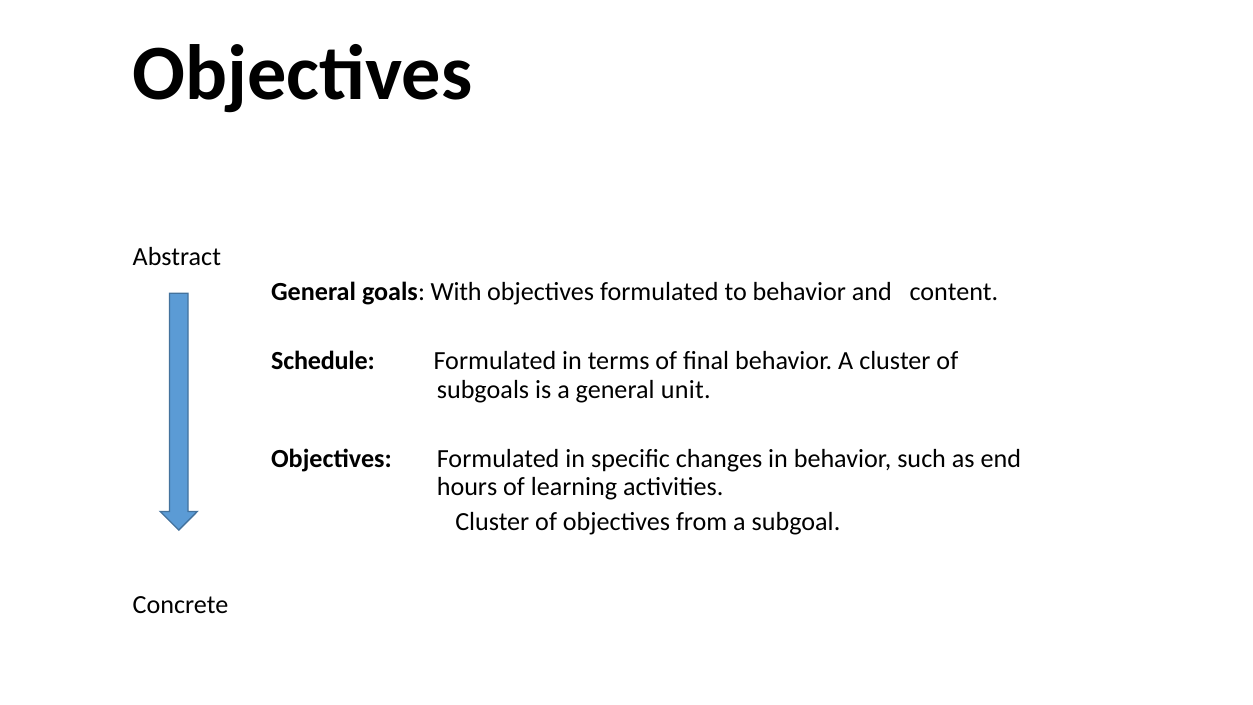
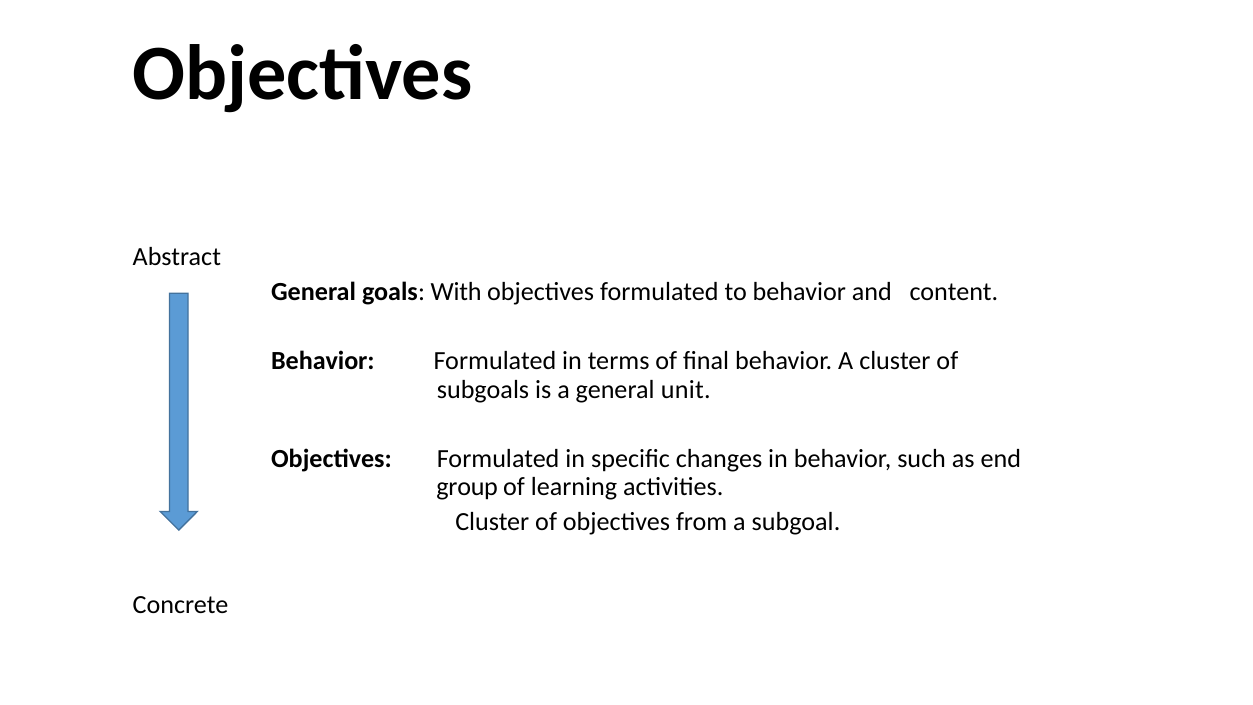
Schedule: Schedule -> Behavior (323, 361)
hours: hours -> group (467, 487)
